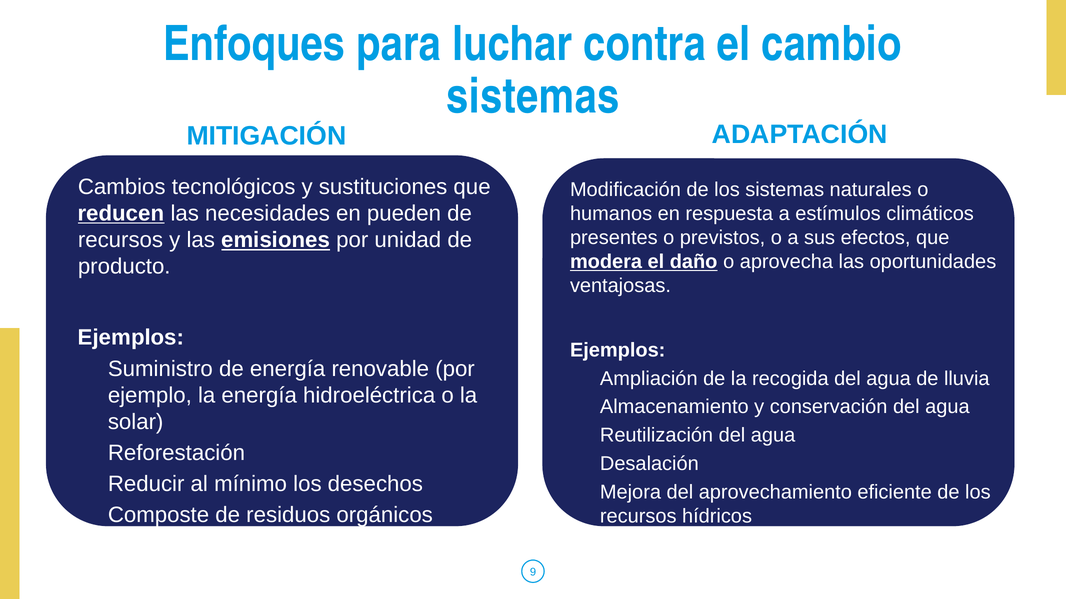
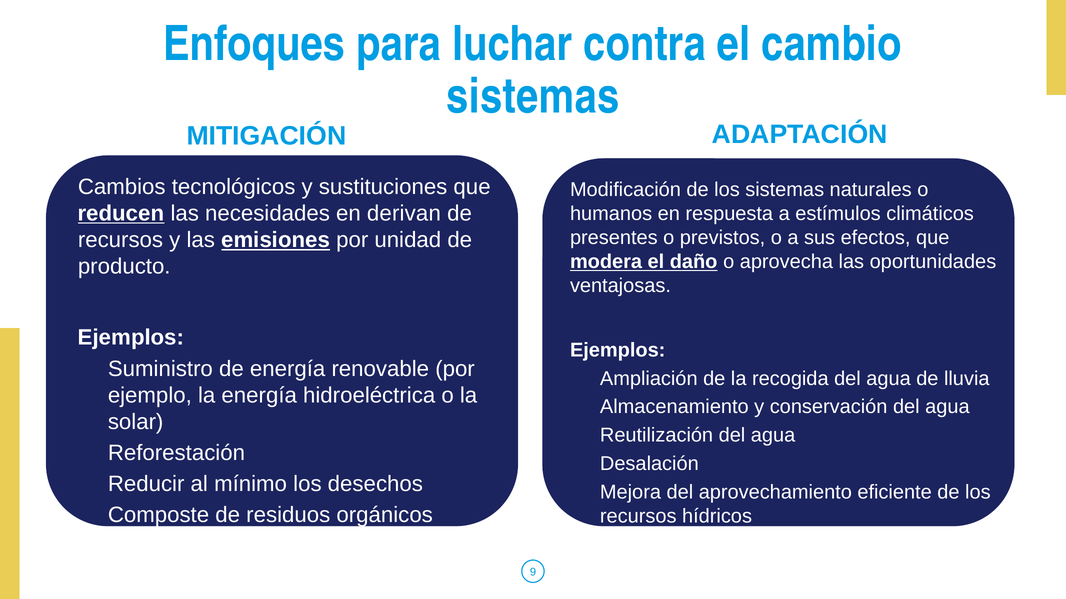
pueden: pueden -> derivan (404, 214)
